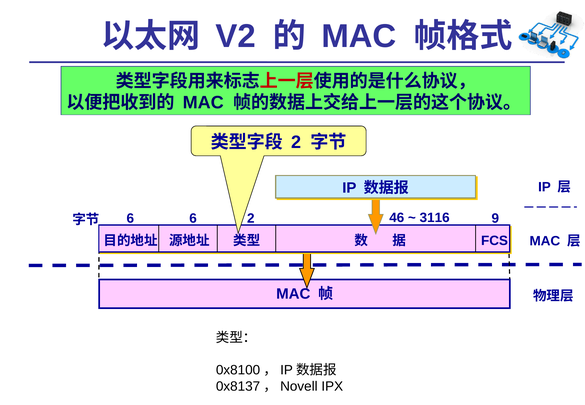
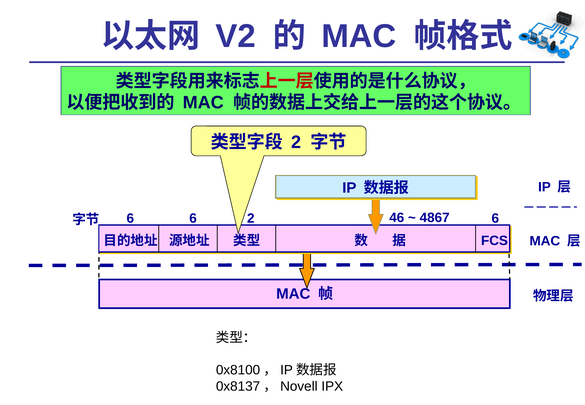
9: 9 -> 6 (495, 218)
3116: 3116 -> 4867 (435, 218)
